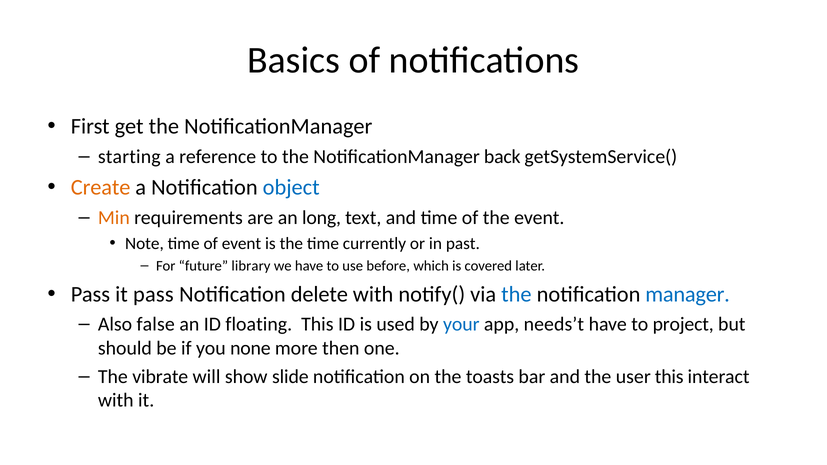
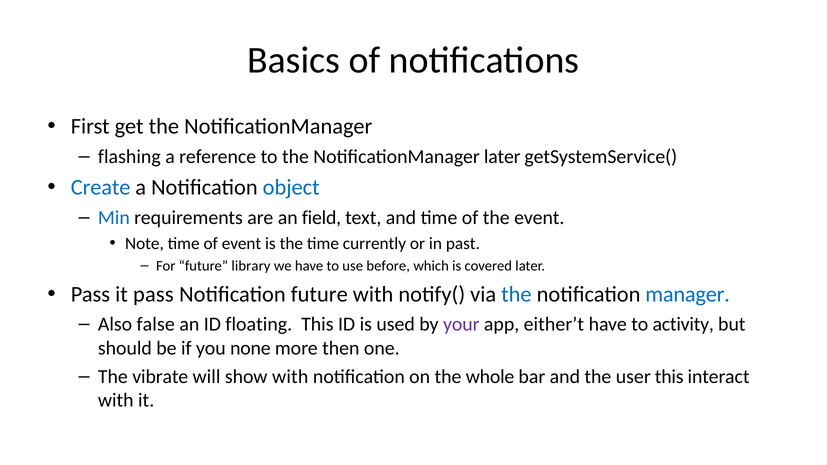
starting: starting -> flashing (129, 157)
NotificationManager back: back -> later (502, 157)
Create colour: orange -> blue (101, 188)
Min colour: orange -> blue (114, 218)
long: long -> field (322, 218)
Notification delete: delete -> future (319, 294)
your colour: blue -> purple (461, 324)
needs’t: needs’t -> either’t (554, 324)
project: project -> activity (683, 324)
show slide: slide -> with (290, 377)
toasts: toasts -> whole (490, 377)
